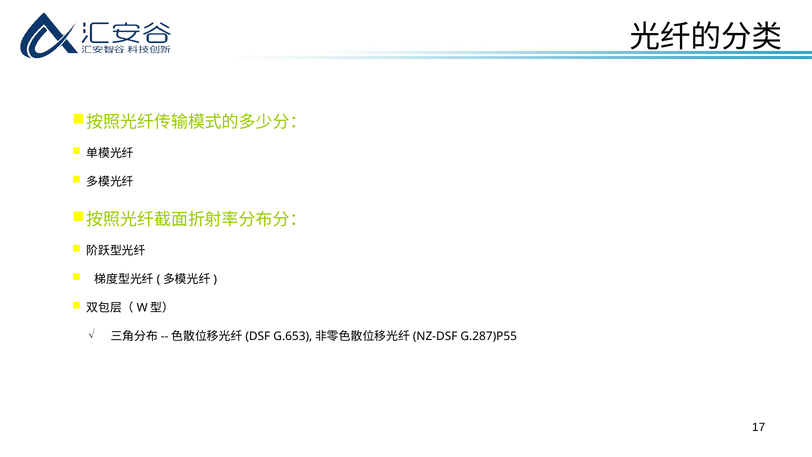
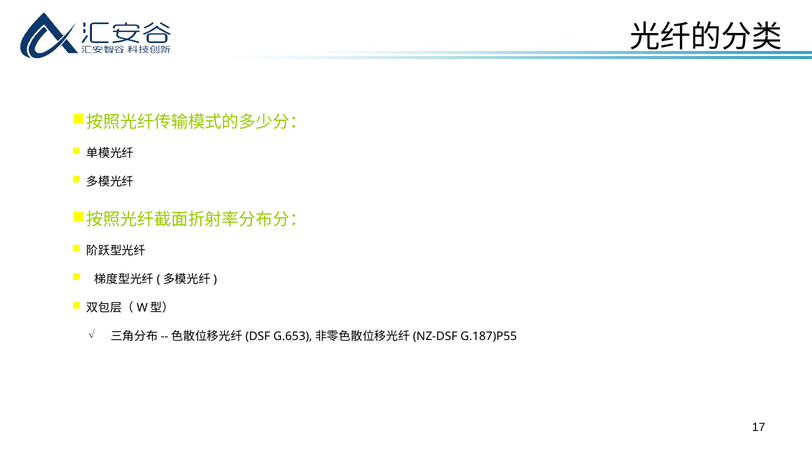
G.287)P55: G.287)P55 -> G.187)P55 (489, 336)
